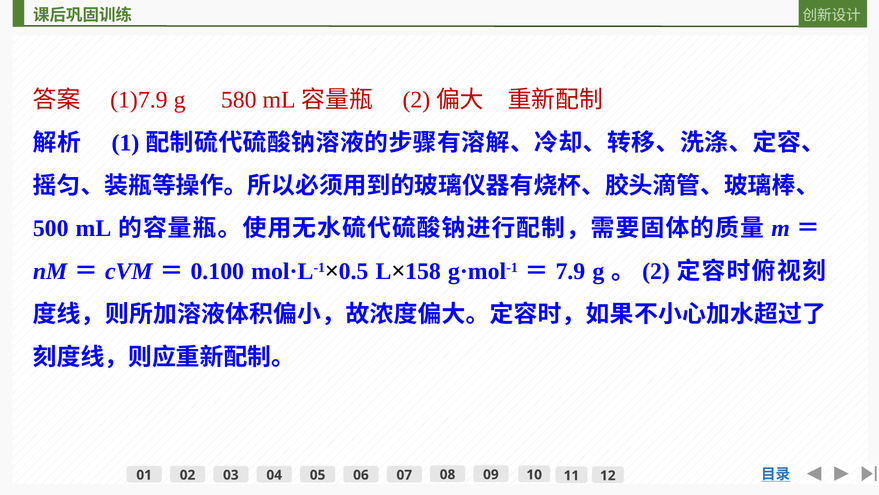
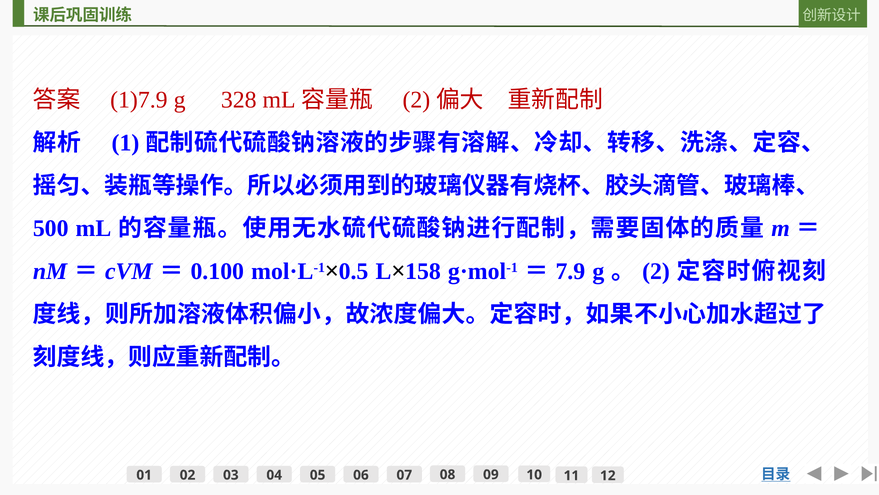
580: 580 -> 328 (239, 100)
